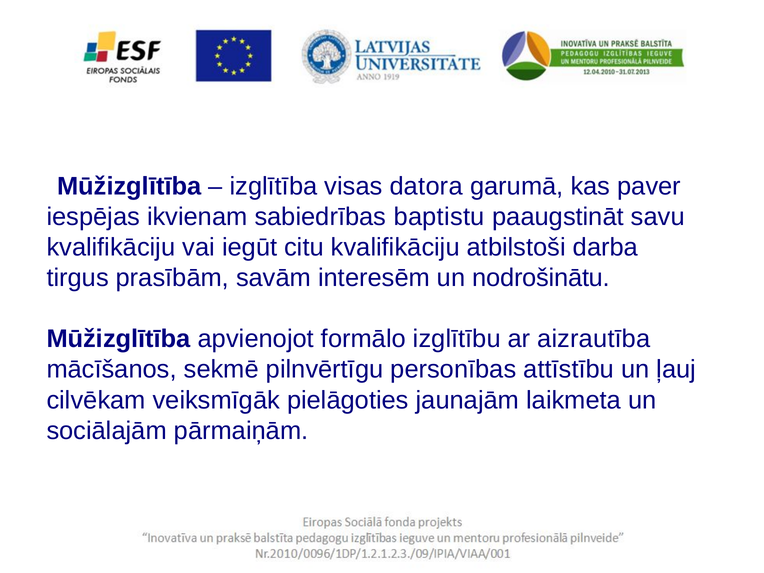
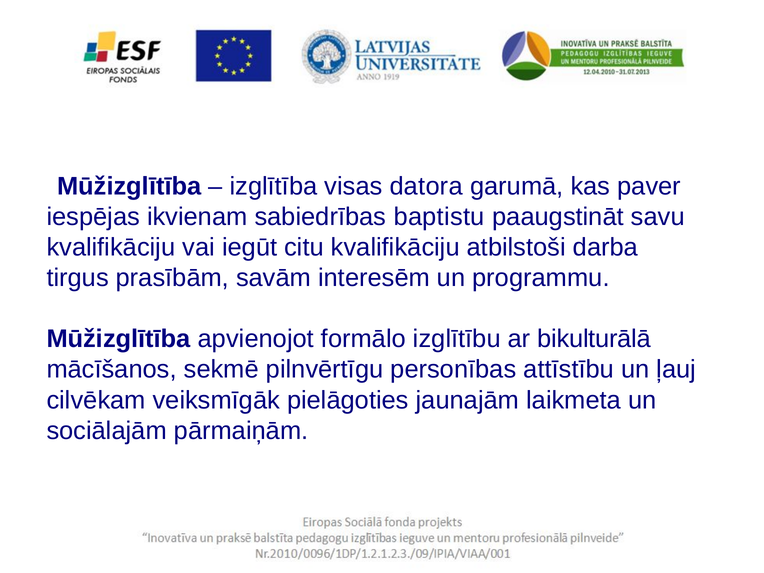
nodrošinātu: nodrošinātu -> programmu (541, 278)
aizrautība: aizrautība -> bikulturālā (594, 339)
